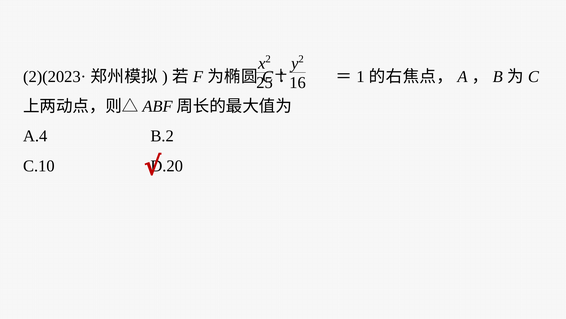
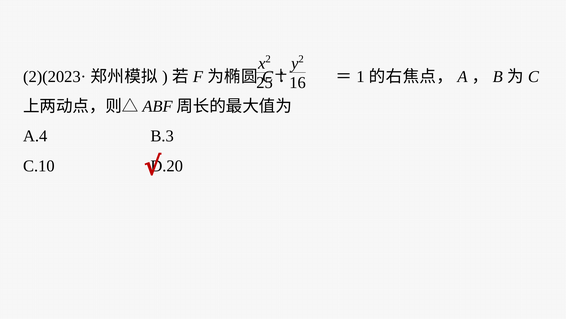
B.2: B.2 -> B.3 (162, 136)
